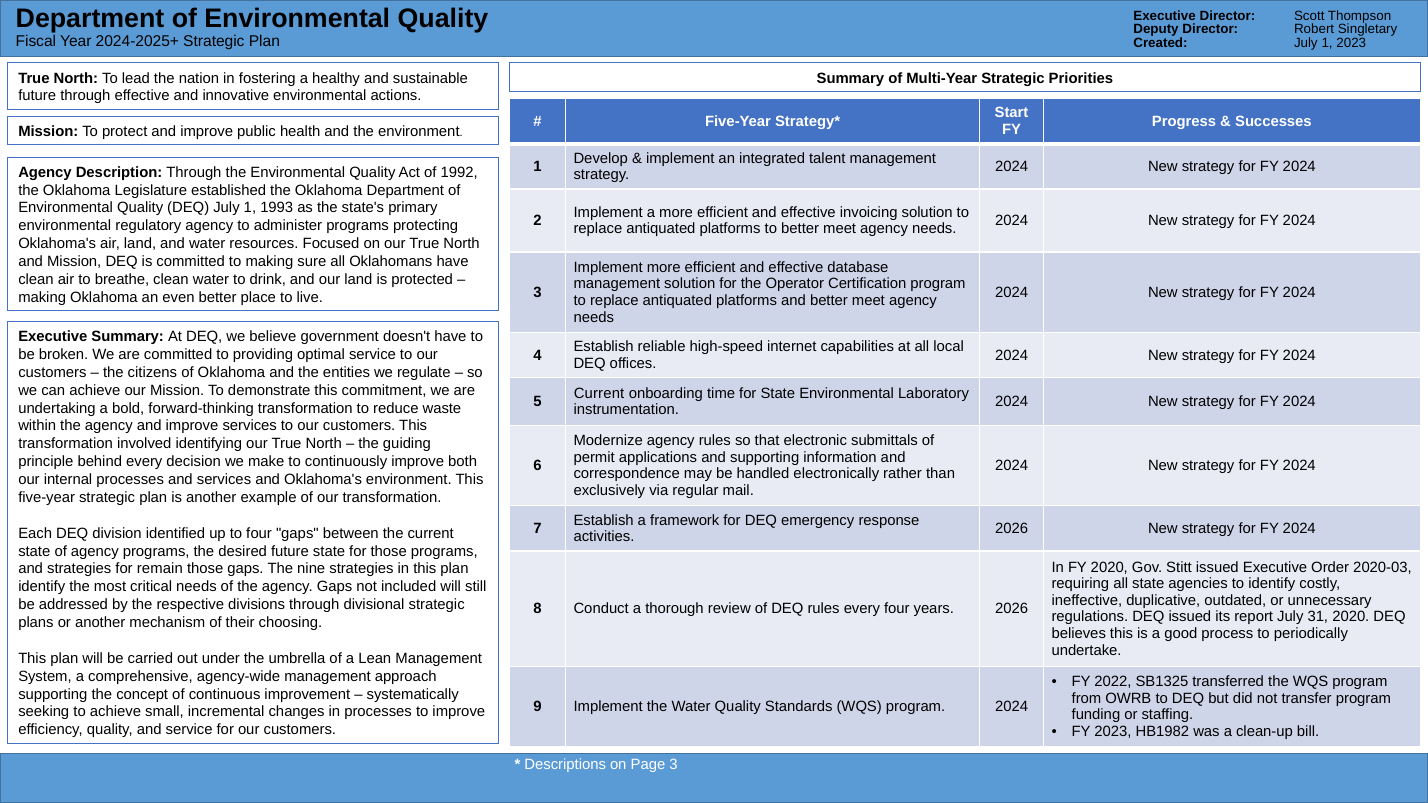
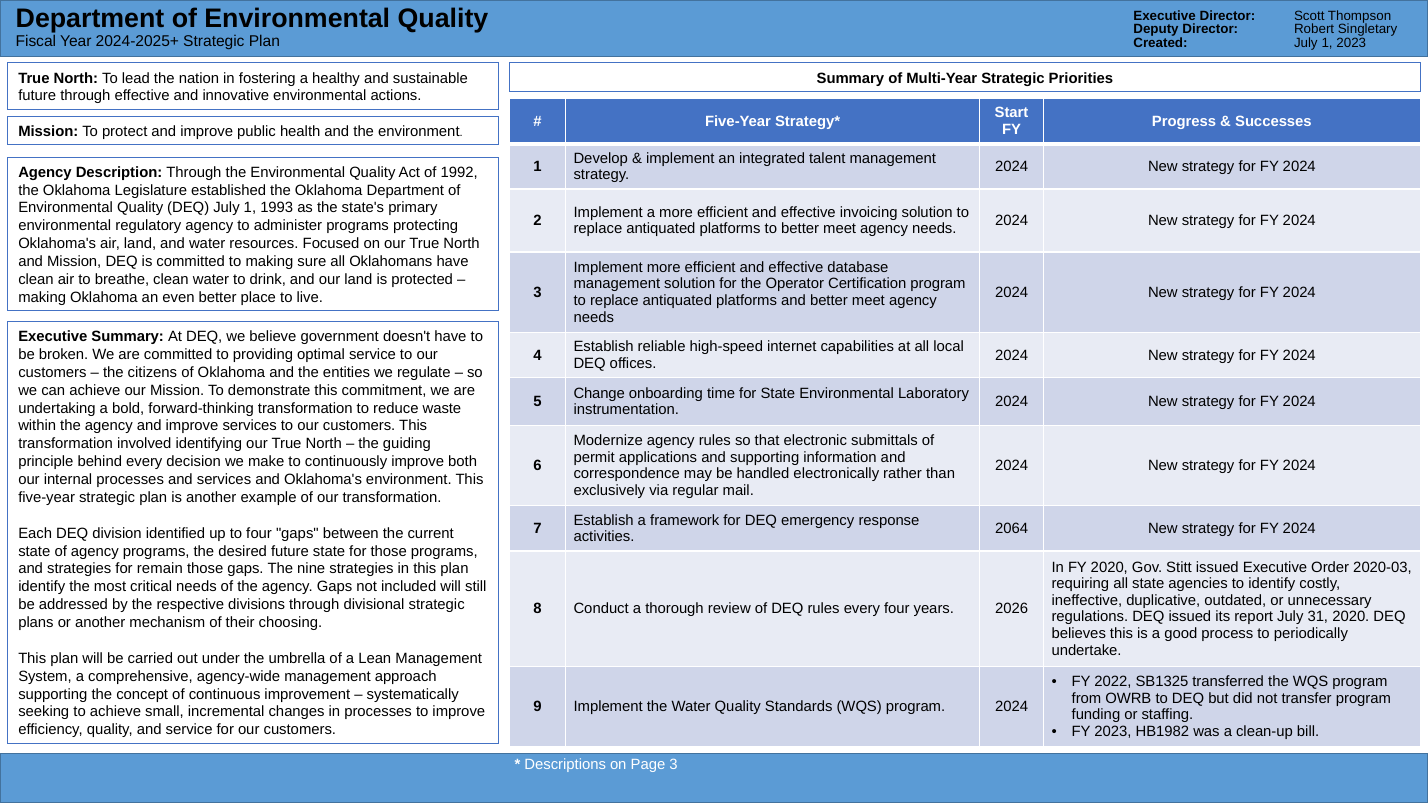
Current: Current -> Change (599, 393)
2026: 2026 -> 2064 (1012, 529)
